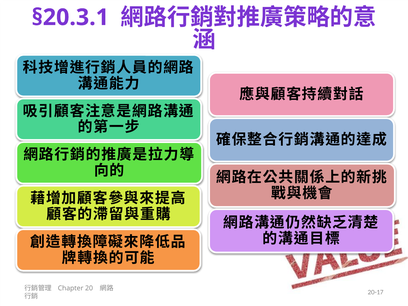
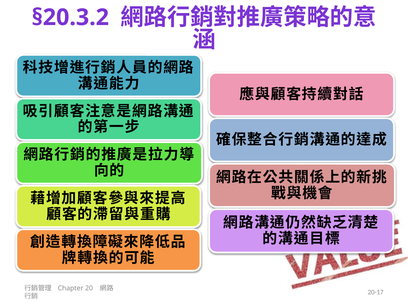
§20.3.1: §20.3.1 -> §20.3.2 (70, 17)
